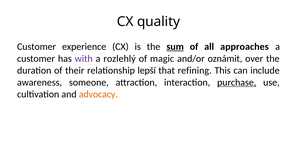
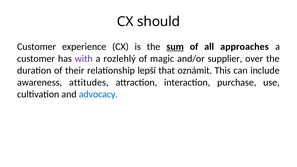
quality: quality -> should (159, 22)
oznámit: oznámit -> supplier (225, 59)
refining: refining -> oznámit (195, 71)
someone: someone -> attitudes (89, 82)
purchase underline: present -> none (237, 82)
advocacy colour: orange -> blue (98, 94)
